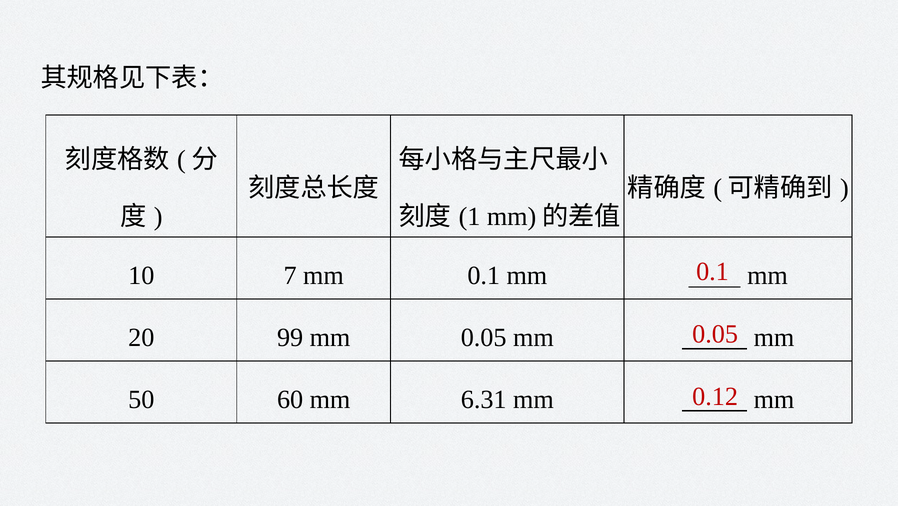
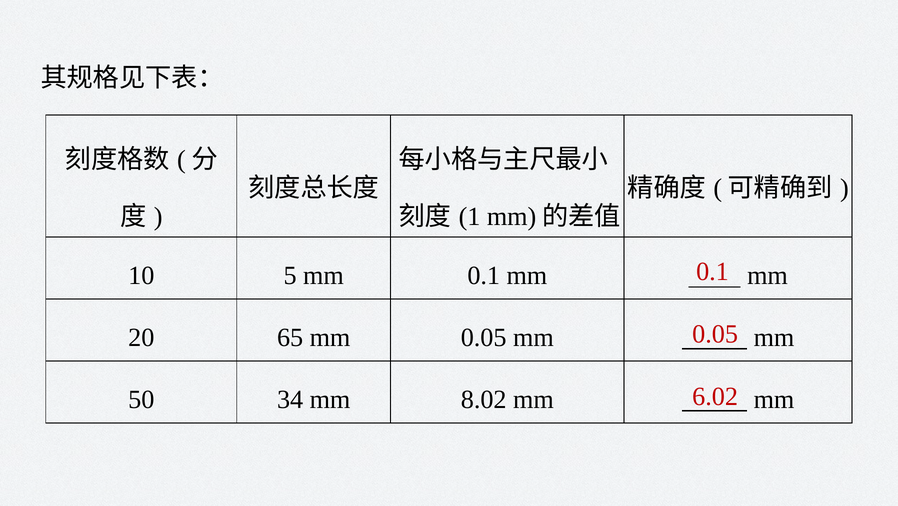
7: 7 -> 5 (290, 275)
99: 99 -> 65 (290, 337)
0.12: 0.12 -> 6.02 (715, 396)
60: 60 -> 34 (290, 399)
6.31: 6.31 -> 8.02 (484, 399)
